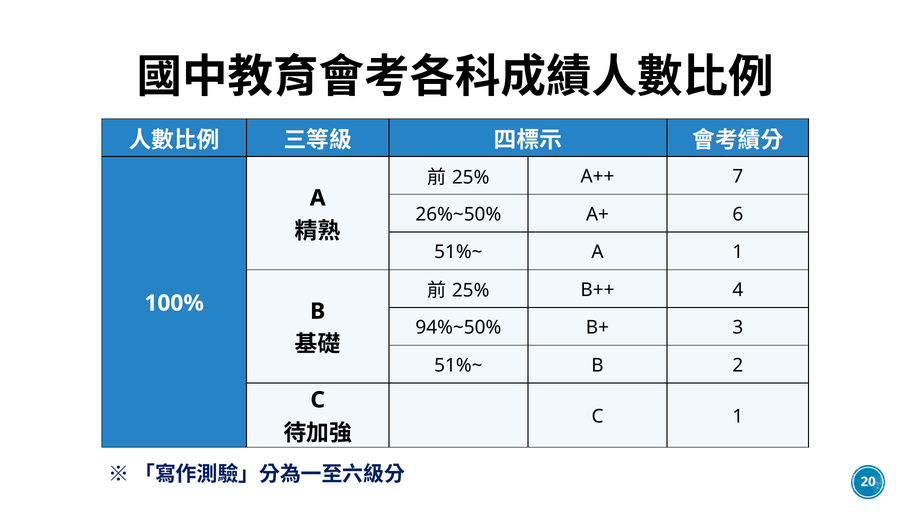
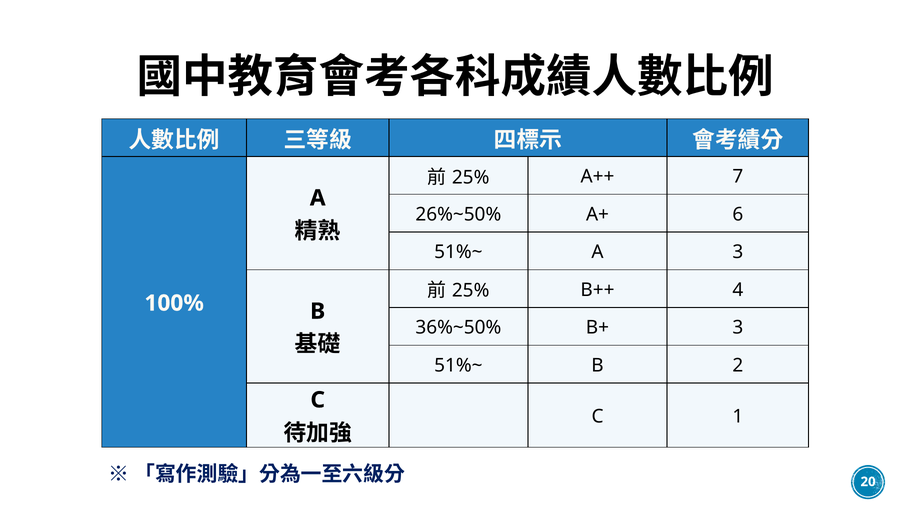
A 1: 1 -> 3 (738, 252)
94%~50%: 94%~50% -> 36%~50% (458, 328)
